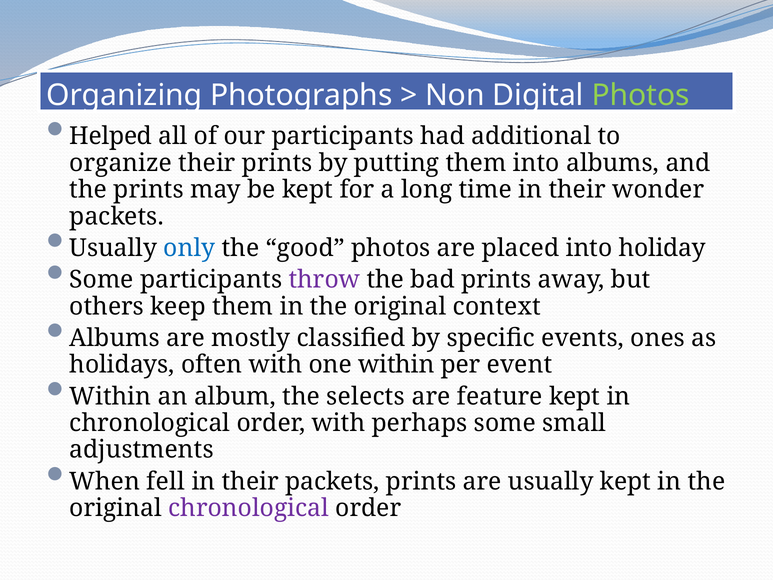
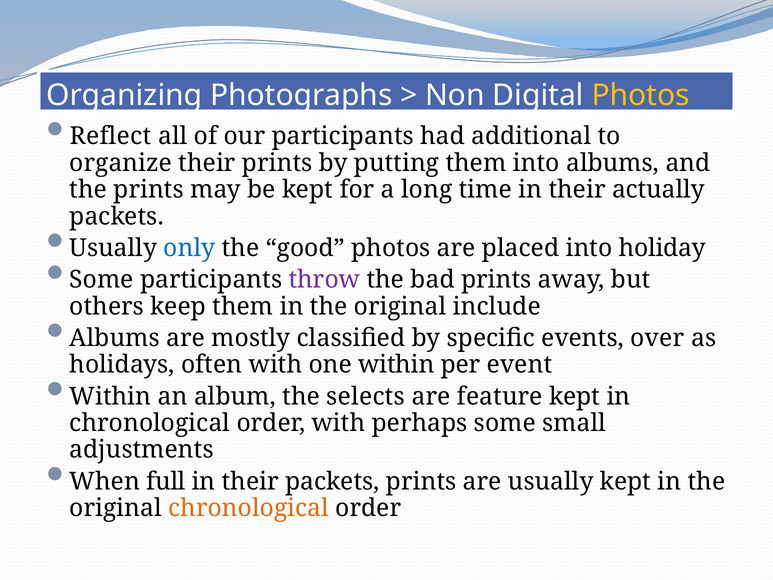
Photos colour: light green -> yellow (641, 95)
Helped: Helped -> Reflect (111, 136)
wonder: wonder -> actually (658, 190)
context: context -> include (497, 306)
ones: ones -> over (657, 338)
fell: fell -> full (166, 481)
chronological colour: purple -> orange (249, 508)
